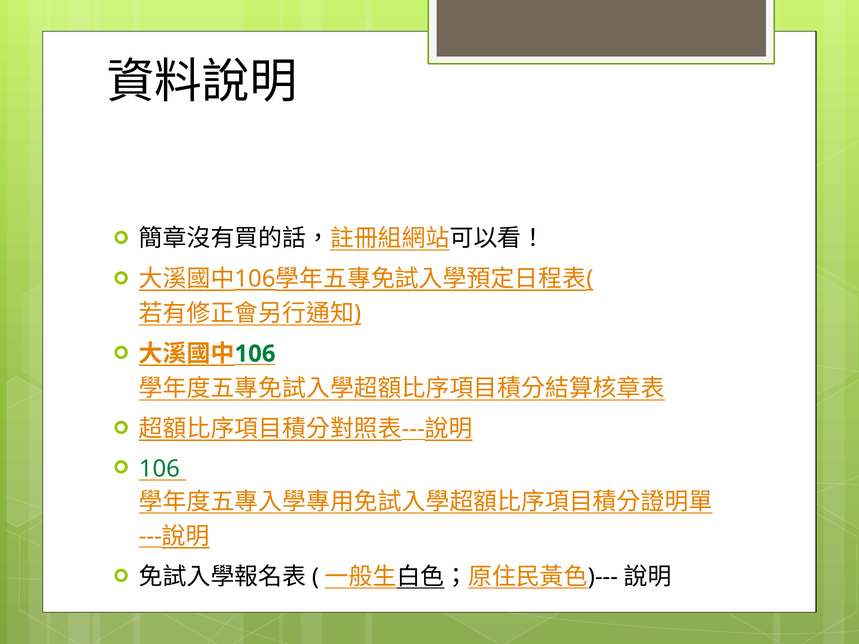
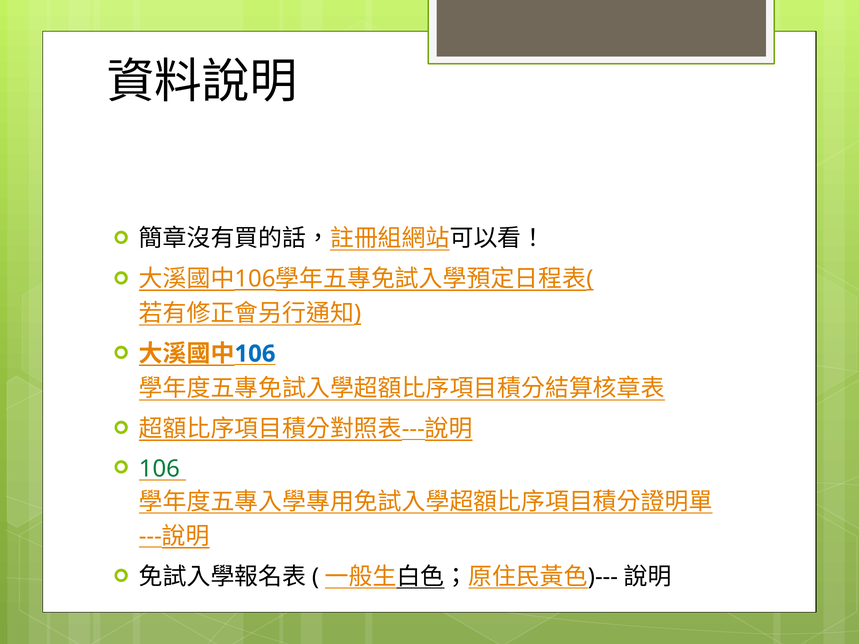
106 colour: green -> blue (255, 354)
